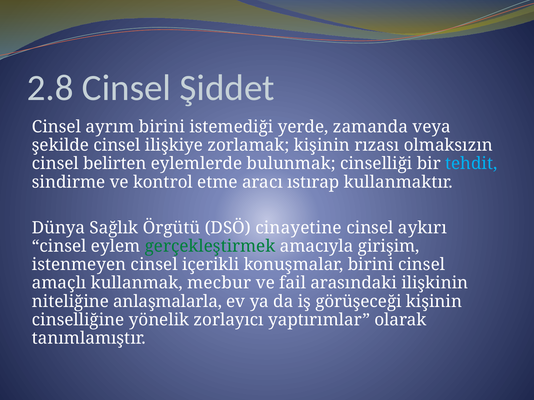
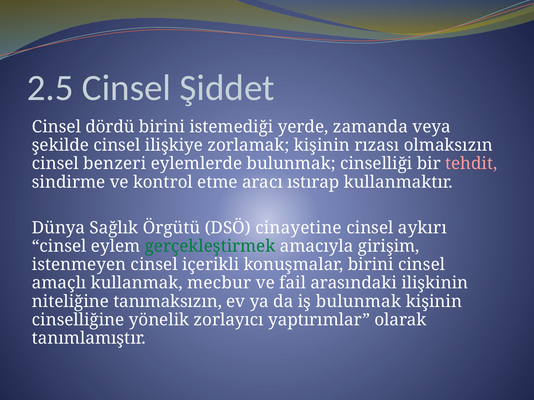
2.8: 2.8 -> 2.5 (50, 88)
ayrım: ayrım -> dördü (110, 127)
belirten: belirten -> benzeri (115, 164)
tehdit colour: light blue -> pink (471, 164)
anlaşmalarla: anlaşmalarla -> tanımaksızın (168, 302)
iş görüşeceği: görüşeceği -> bulunmak (358, 302)
